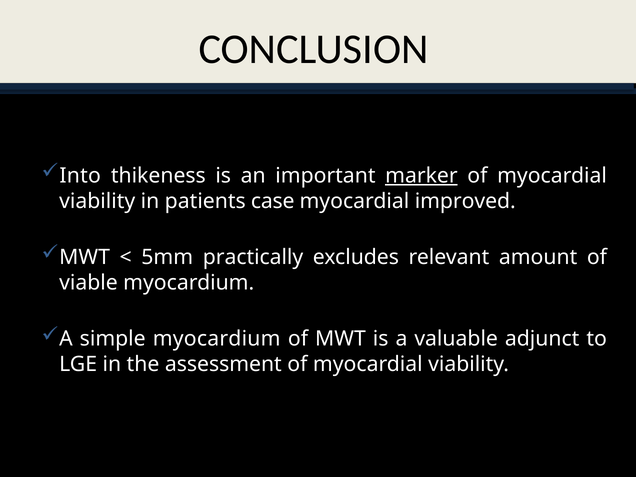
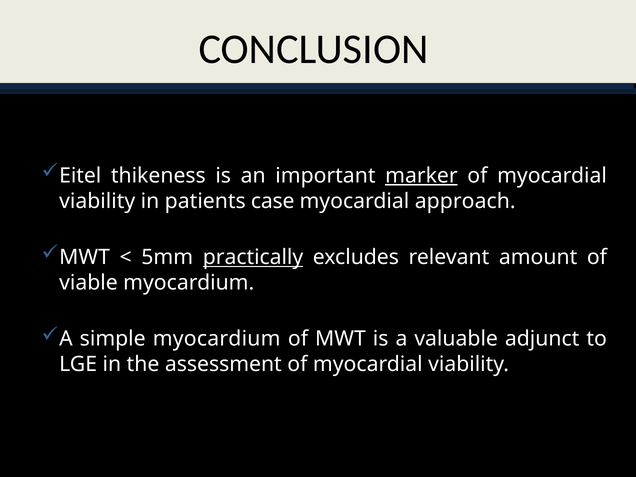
Into: Into -> Eitel (80, 176)
improved: improved -> approach (465, 201)
practically underline: none -> present (253, 257)
